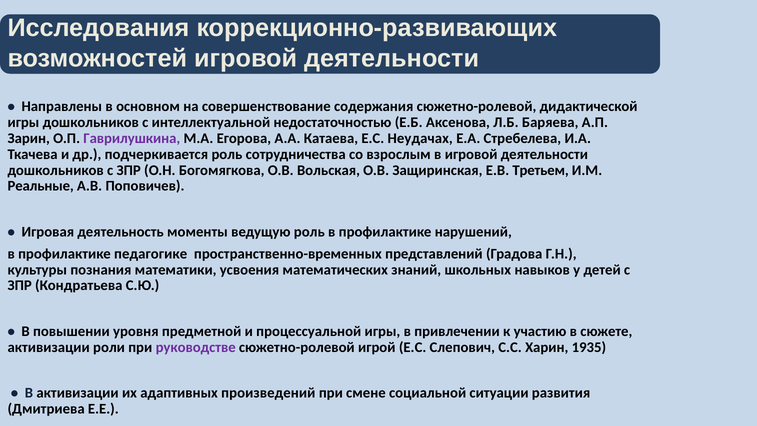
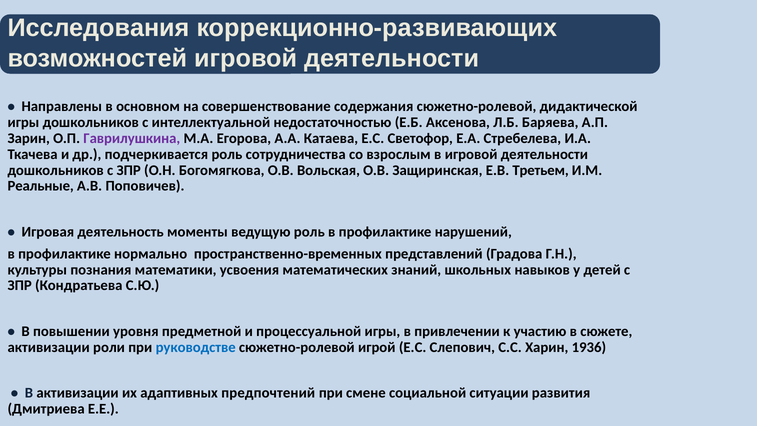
Неудачах: Неудачах -> Светофор (420, 138)
педагогике: педагогике -> нормально (151, 254)
руководстве colour: purple -> blue (196, 347)
1935: 1935 -> 1936 (589, 347)
произведений: произведений -> предпочтений (268, 393)
